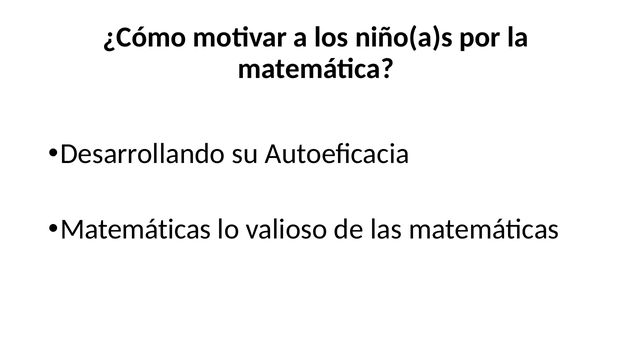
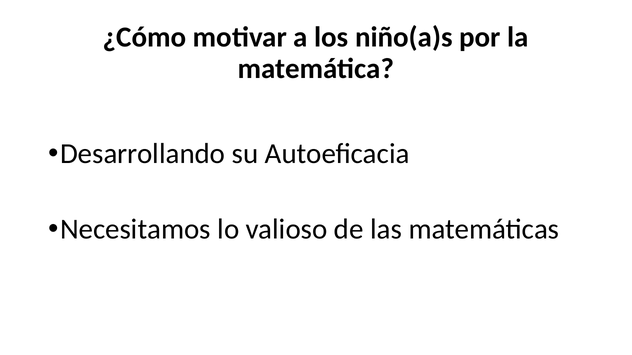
Matemáticas: Matemáticas -> Necesitamos (135, 230)
